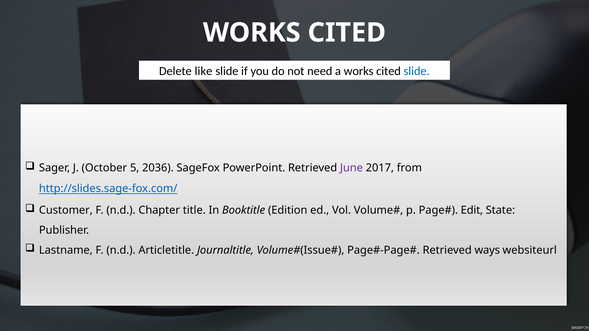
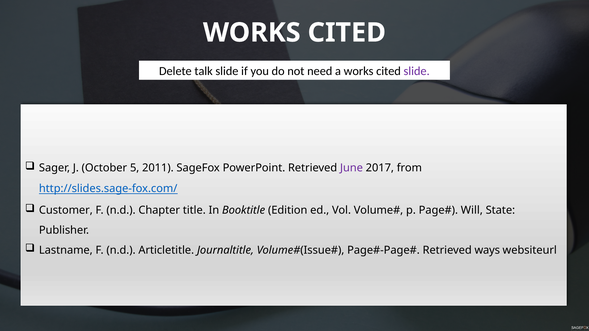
like: like -> talk (204, 71)
slide colour: blue -> purple (417, 71)
2036: 2036 -> 2011 (158, 168)
Edit: Edit -> Will (472, 211)
